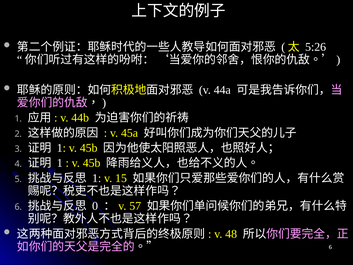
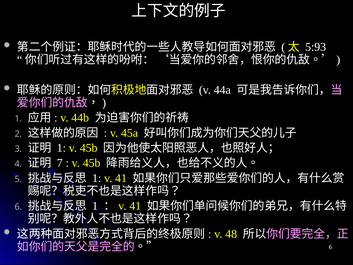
5:26: 5:26 -> 5:93 (316, 47)
1: 1 -> 7 (60, 163)
v 15: 15 -> 41 (121, 178)
0: 0 -> 1 (95, 206)
：v 57: 57 -> 41 (135, 206)
